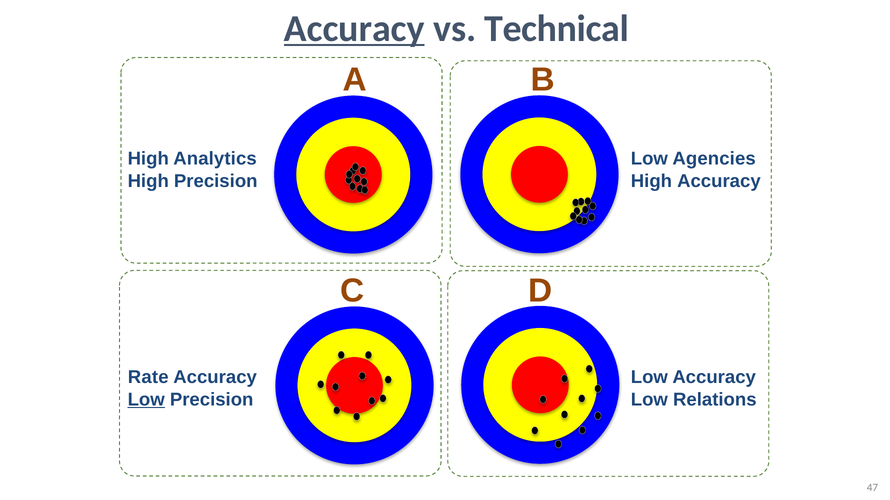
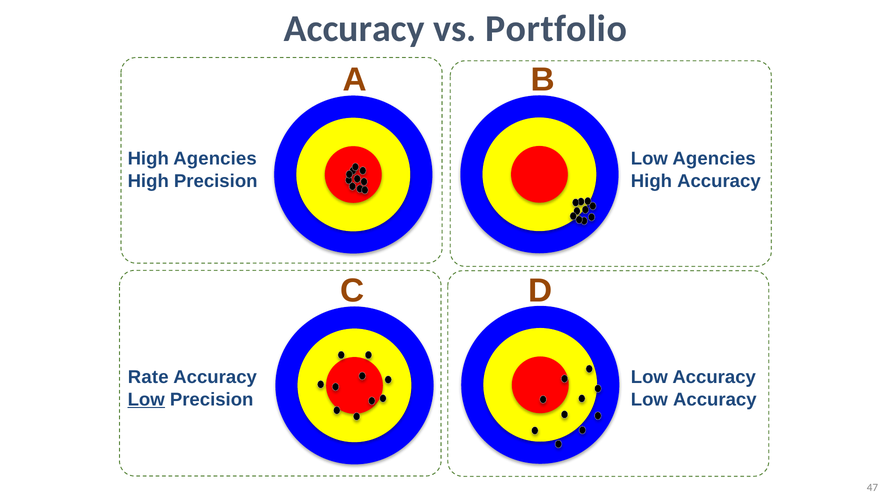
Accuracy underline: present -> none (354, 29)
Technical: Technical -> Portfolio (556, 29)
High Analytics: Analytics -> Agencies (215, 159)
Relations: Relations -> Accuracy (715, 400)
